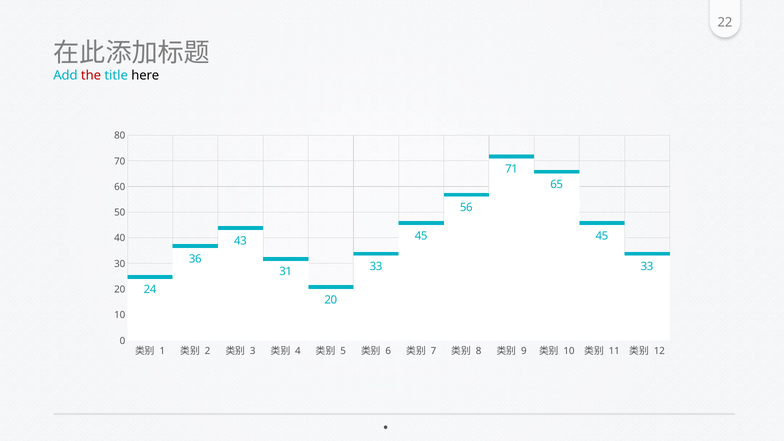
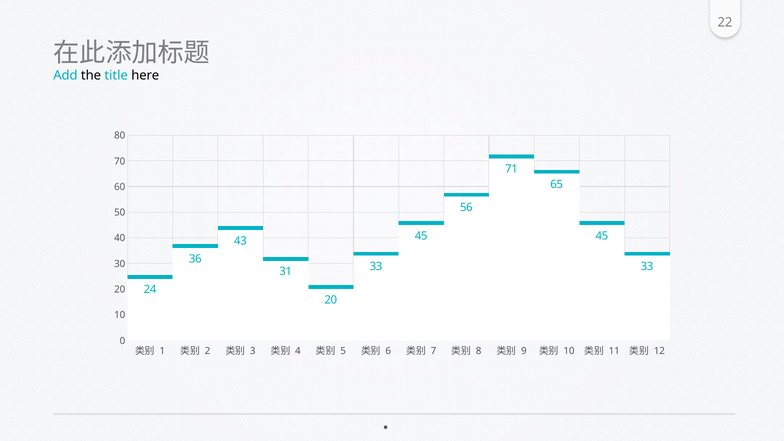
the colour: red -> black (91, 76)
